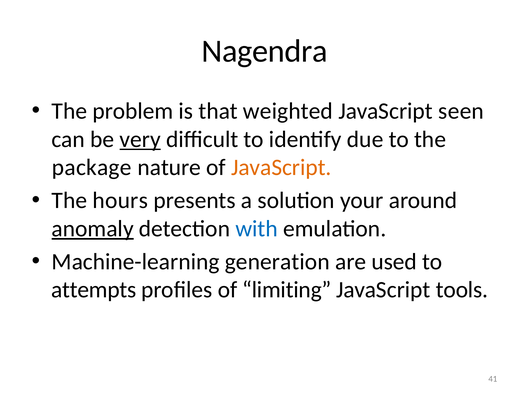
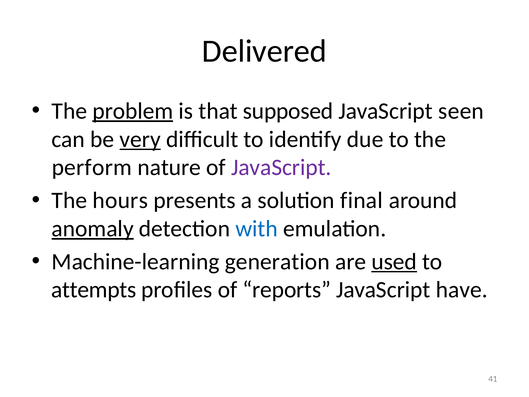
Nagendra: Nagendra -> Delivered (264, 51)
problem underline: none -> present (133, 111)
weighted: weighted -> supposed (288, 111)
package: package -> perform (92, 167)
JavaScript colour: orange -> purple (281, 167)
your: your -> final (362, 200)
used underline: none -> present (394, 261)
limiting: limiting -> reports (287, 290)
tools: tools -> have (462, 290)
